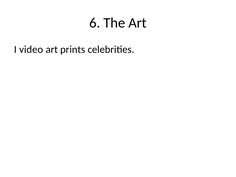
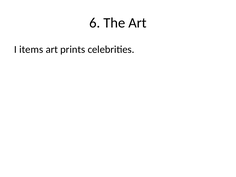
video: video -> items (31, 50)
